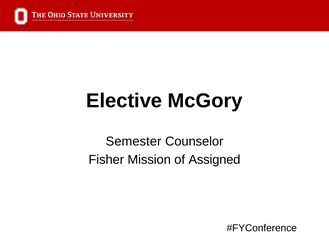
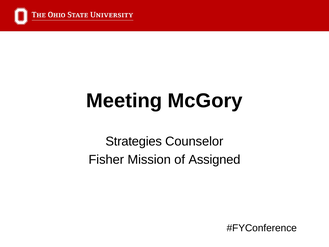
Elective: Elective -> Meeting (124, 101)
Semester: Semester -> Strategies (134, 141)
